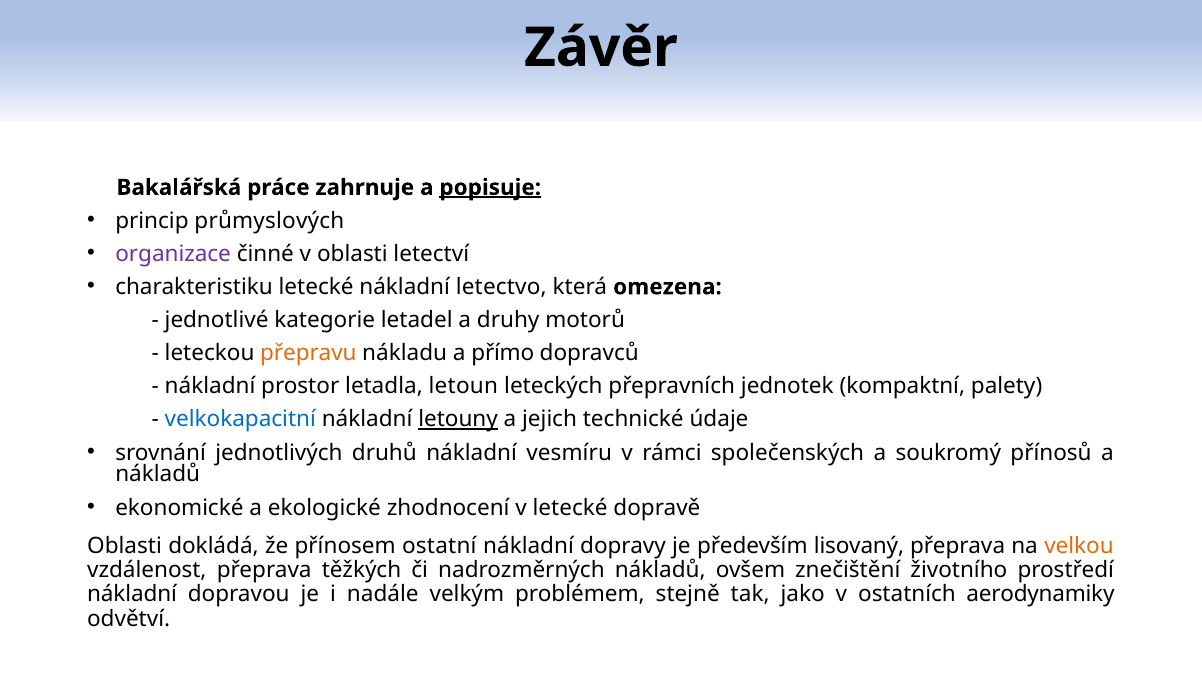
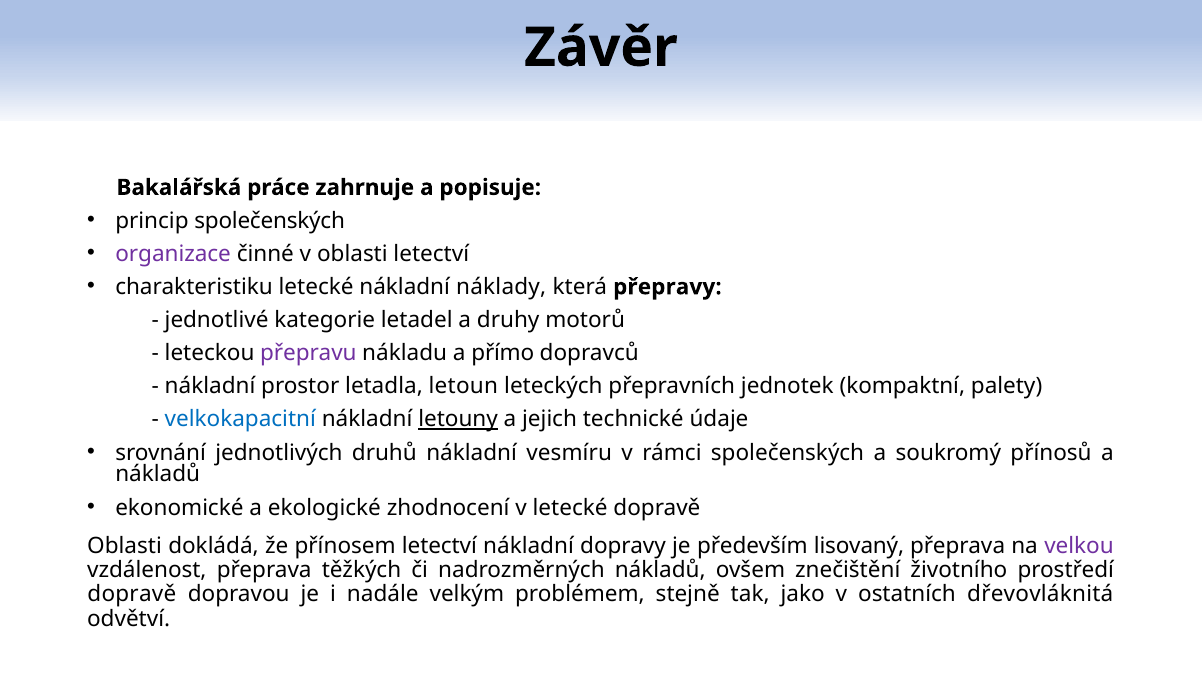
popisuje underline: present -> none (490, 187)
princip průmyslových: průmyslových -> společenských (270, 221)
letectvo: letectvo -> náklady (501, 287)
omezena: omezena -> přepravy (667, 287)
přepravu colour: orange -> purple (308, 353)
přínosem ostatní: ostatní -> letectví (439, 546)
velkou colour: orange -> purple (1079, 546)
nákladní: nákladní -> dopravě (132, 595)
aerodynamiky: aerodynamiky -> dřevovláknitá (1040, 595)
